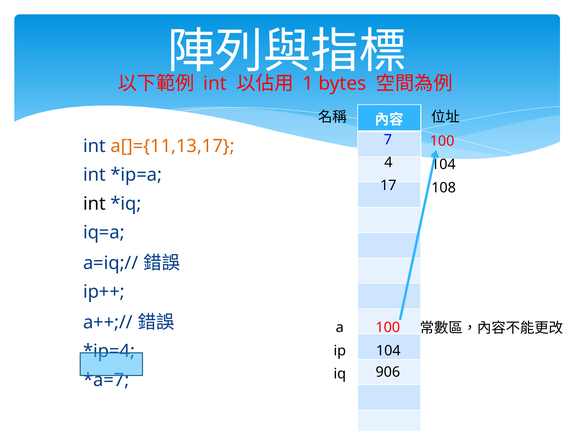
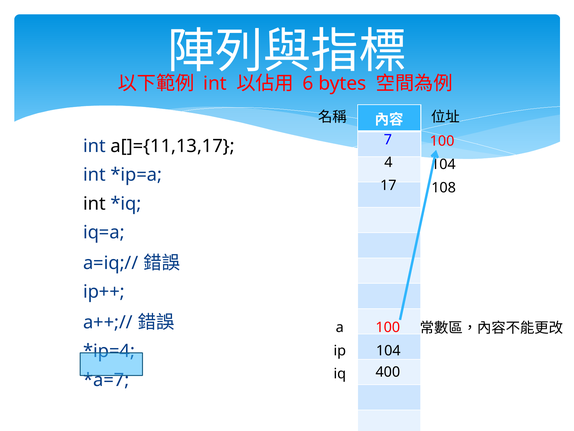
1: 1 -> 6 (308, 83)
a[]={11,13,17 colour: orange -> black (173, 146)
906: 906 -> 400 (388, 372)
